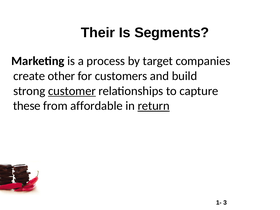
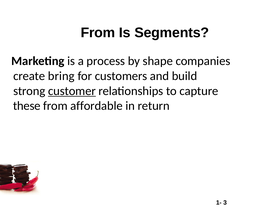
Their: Their -> From (98, 33)
target: target -> shape (158, 61)
other: other -> bring (61, 76)
return underline: present -> none (154, 106)
